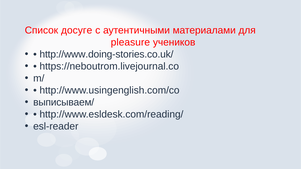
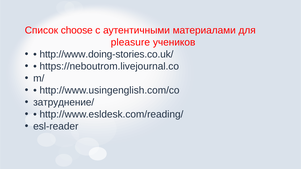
досуге: досуге -> choose (77, 30)
выписываем/: выписываем/ -> затруднение/ (64, 103)
